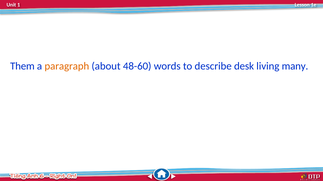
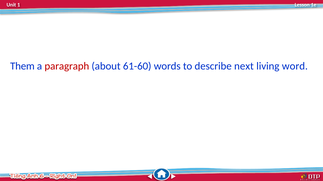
paragraph colour: orange -> red (67, 66)
48-60: 48-60 -> 61-60 (137, 66)
desk: desk -> next (244, 66)
many: many -> word (295, 66)
